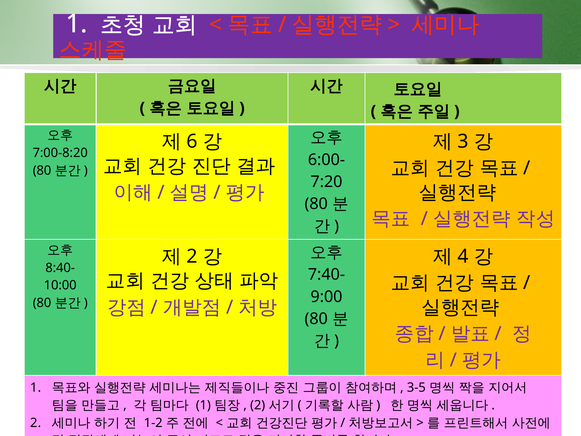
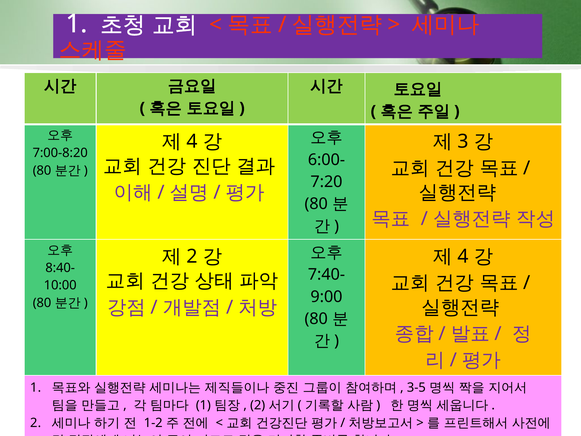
6: 6 -> 4 (192, 142)
